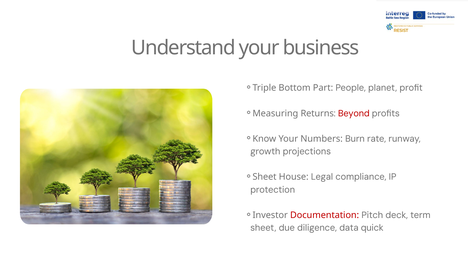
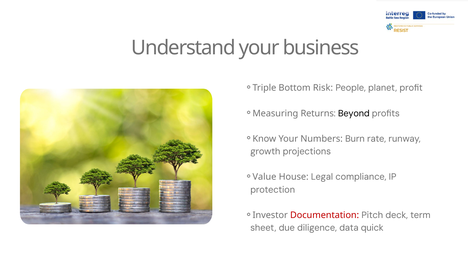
Part: Part -> Risk (323, 88)
Beyond colour: red -> black (354, 113)
Sheet: Sheet -> Value (264, 177)
